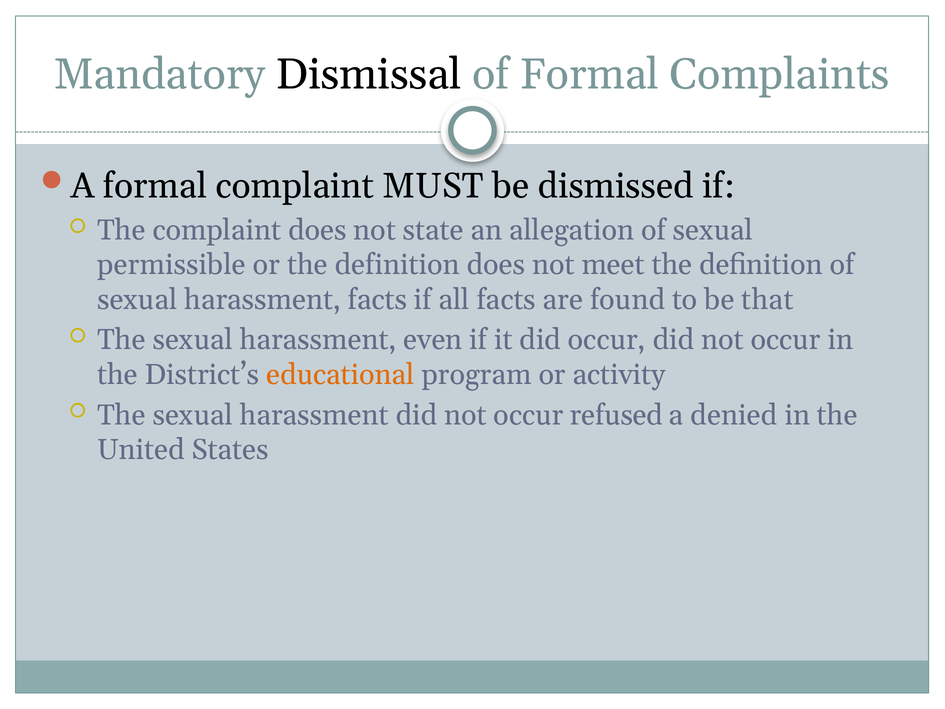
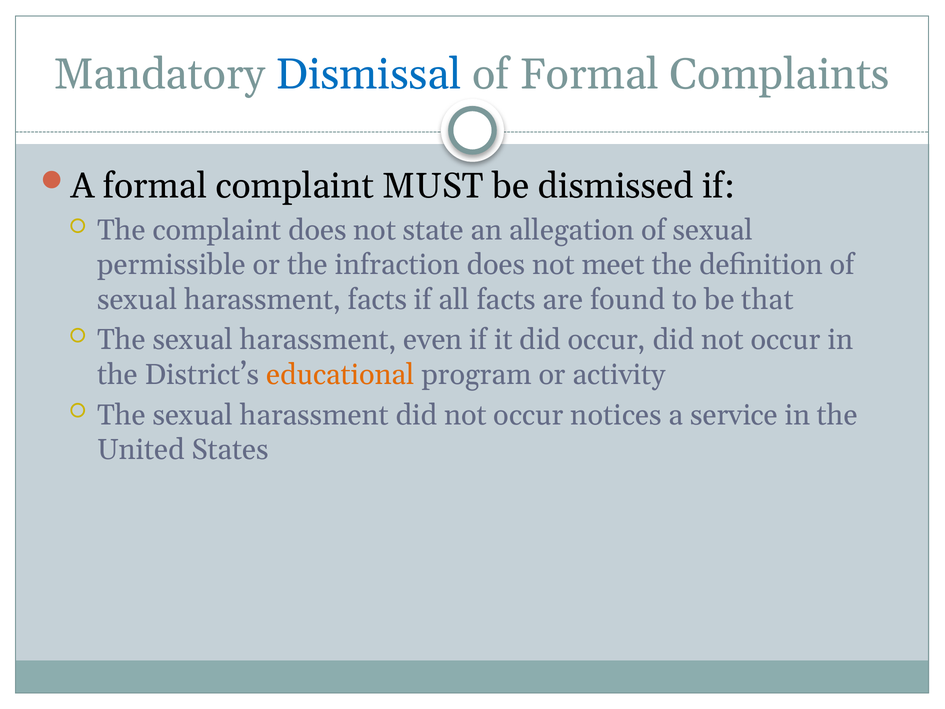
Dismissal colour: black -> blue (369, 74)
or the definition: definition -> infraction (397, 265)
refused: refused -> notices (616, 415)
denied: denied -> service (734, 415)
